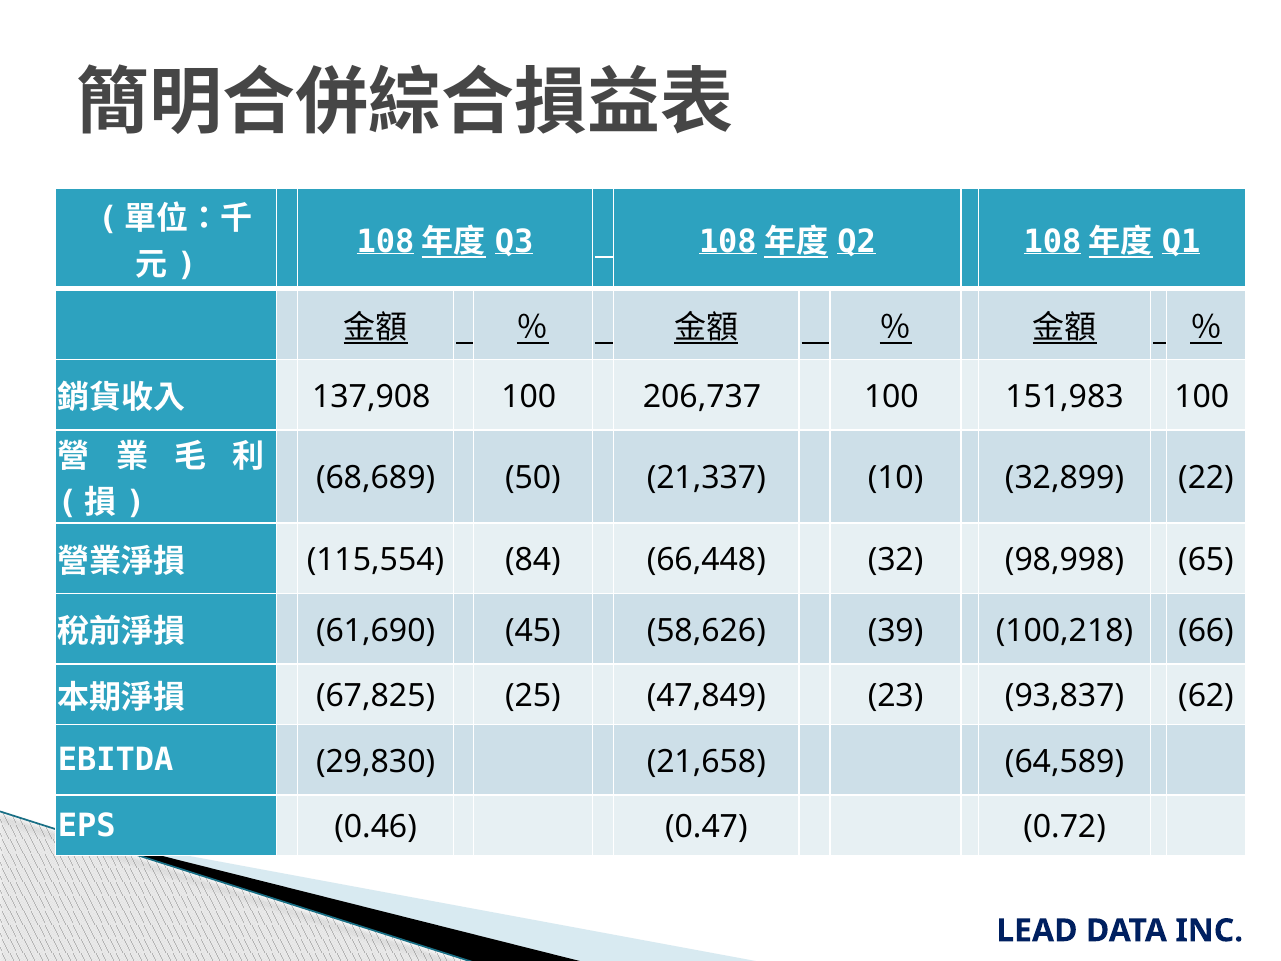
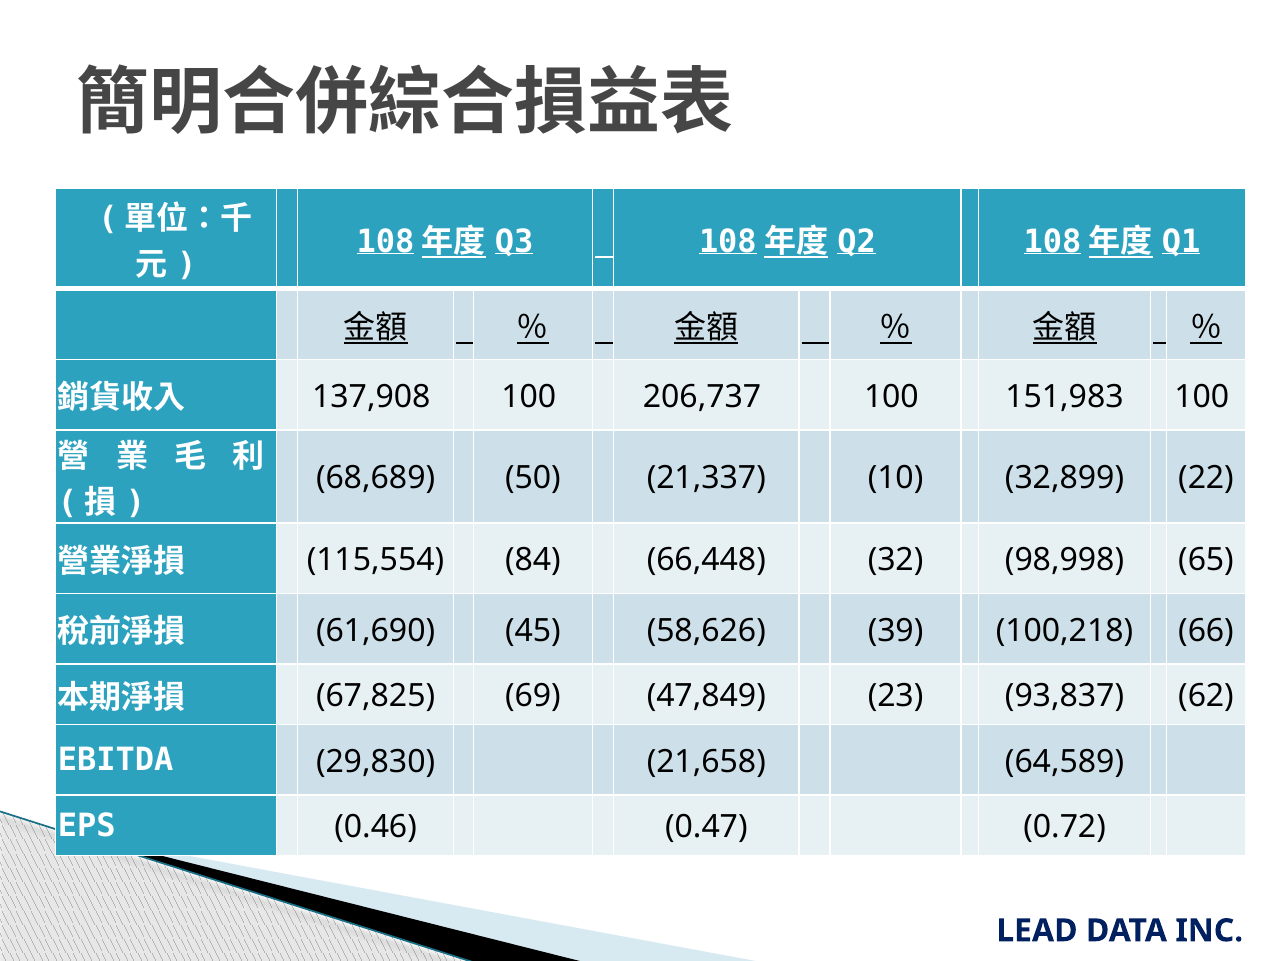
25: 25 -> 69 (533, 696)
